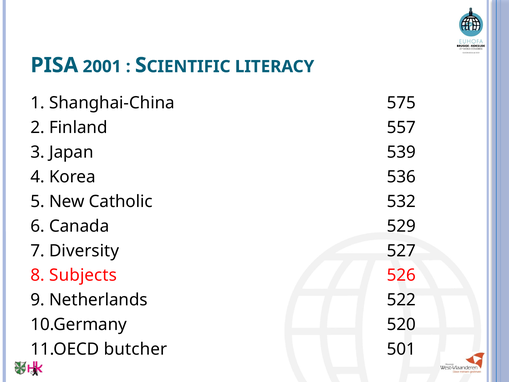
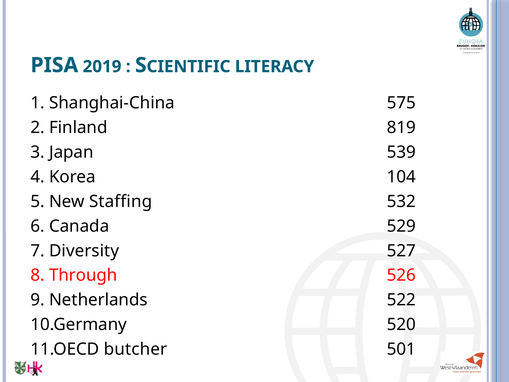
2001: 2001 -> 2019 (102, 67)
557: 557 -> 819 (401, 128)
536: 536 -> 104 (401, 177)
Catholic: Catholic -> Staffing (121, 201)
Subjects: Subjects -> Through (83, 275)
